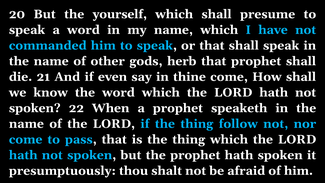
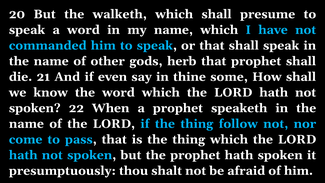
yourself: yourself -> walketh (120, 14)
thine come: come -> some (229, 77)
